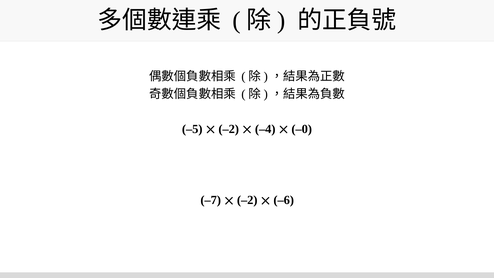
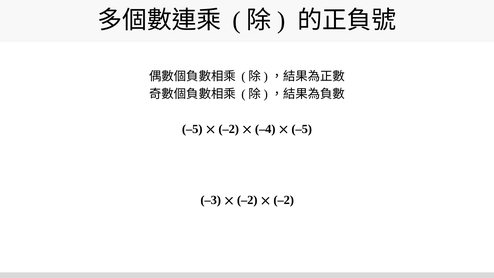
–0: –0 -> –5 (302, 129)
–7: –7 -> –3 (211, 200)
–6: –6 -> –2 (284, 200)
